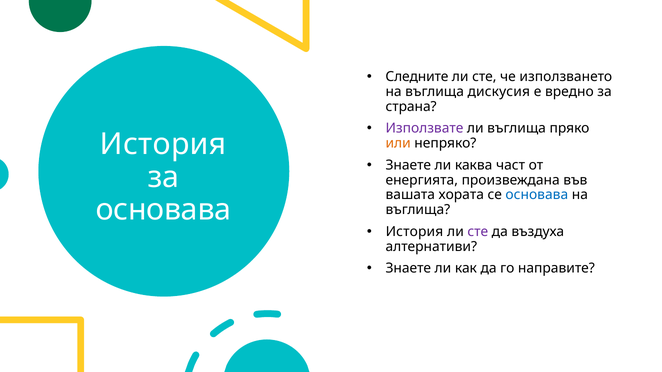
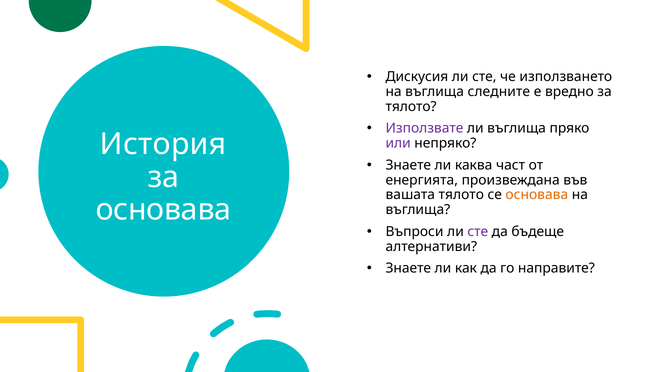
Следните: Следните -> Дискусия (417, 77)
дискусия: дискусия -> следните (499, 92)
страна: страна -> тялото (411, 107)
или colour: orange -> purple (398, 143)
вашата хората: хората -> тялото (461, 195)
основава colour: blue -> orange (537, 195)
История: История -> Въпроси (415, 232)
въздуха: въздуха -> бъдеще (538, 232)
